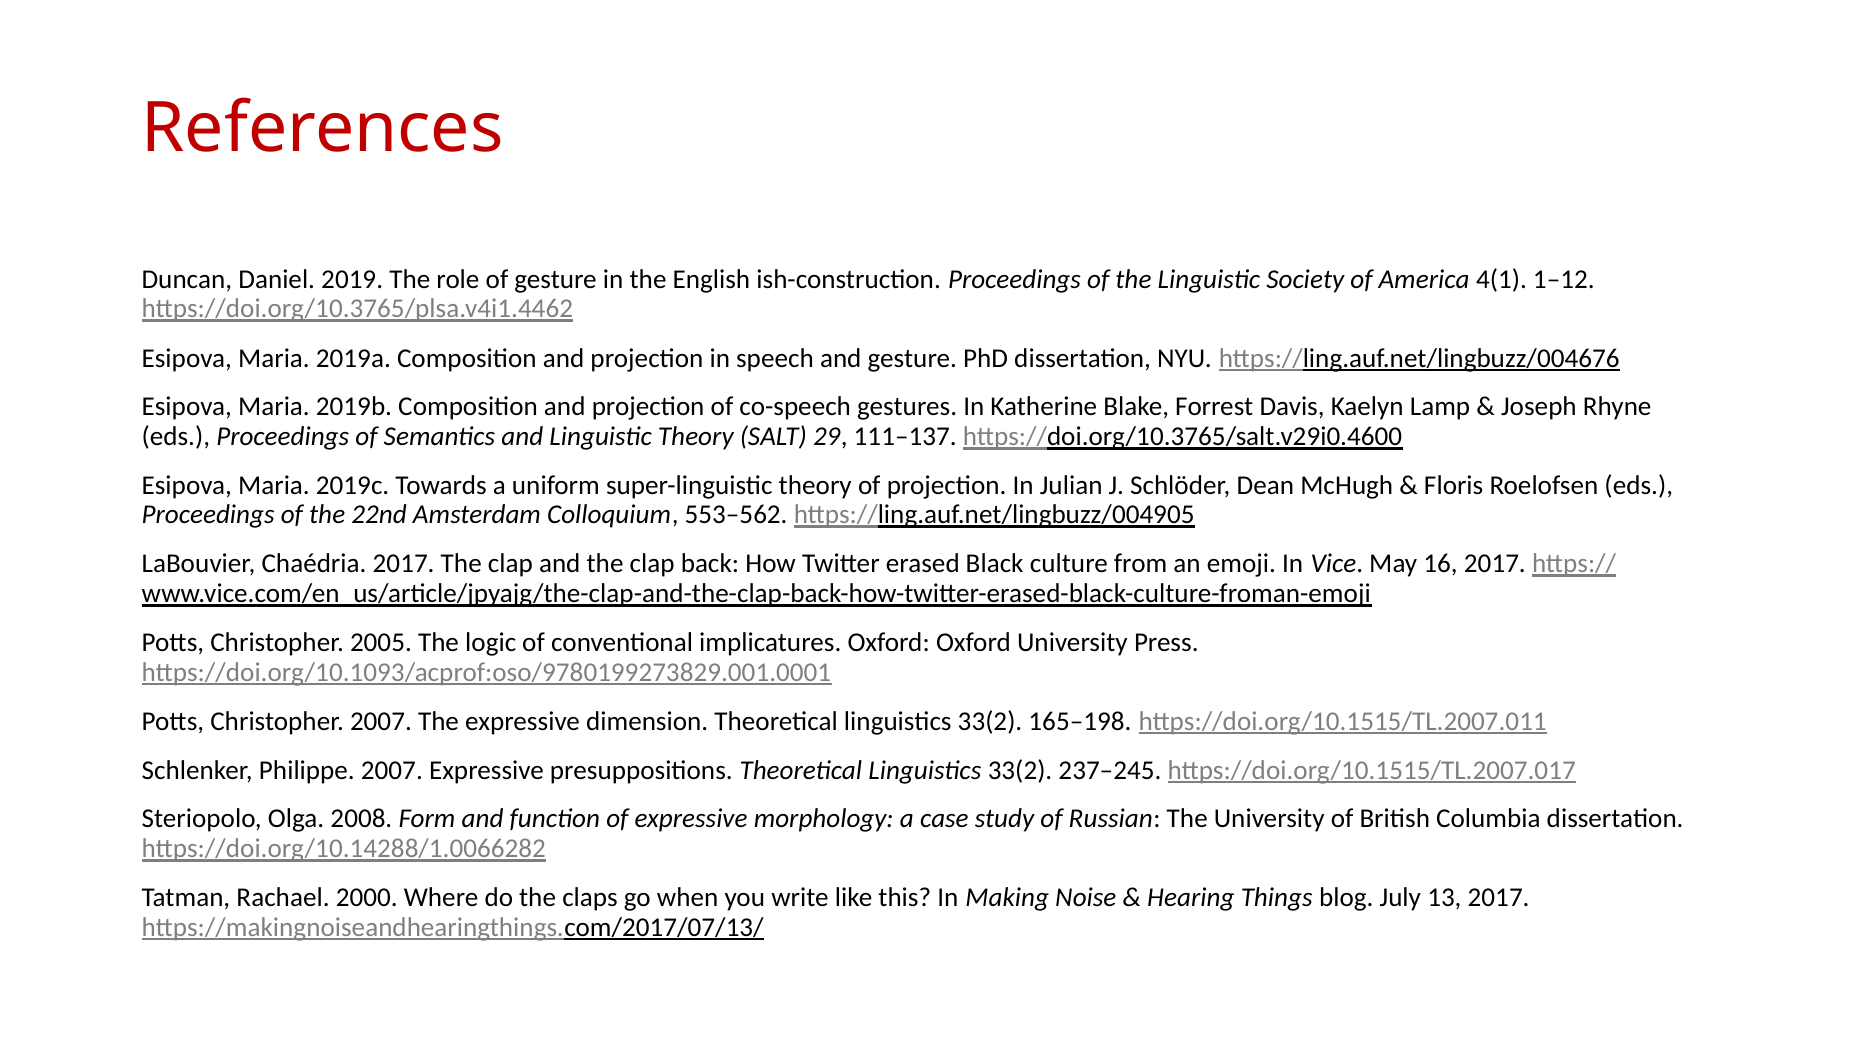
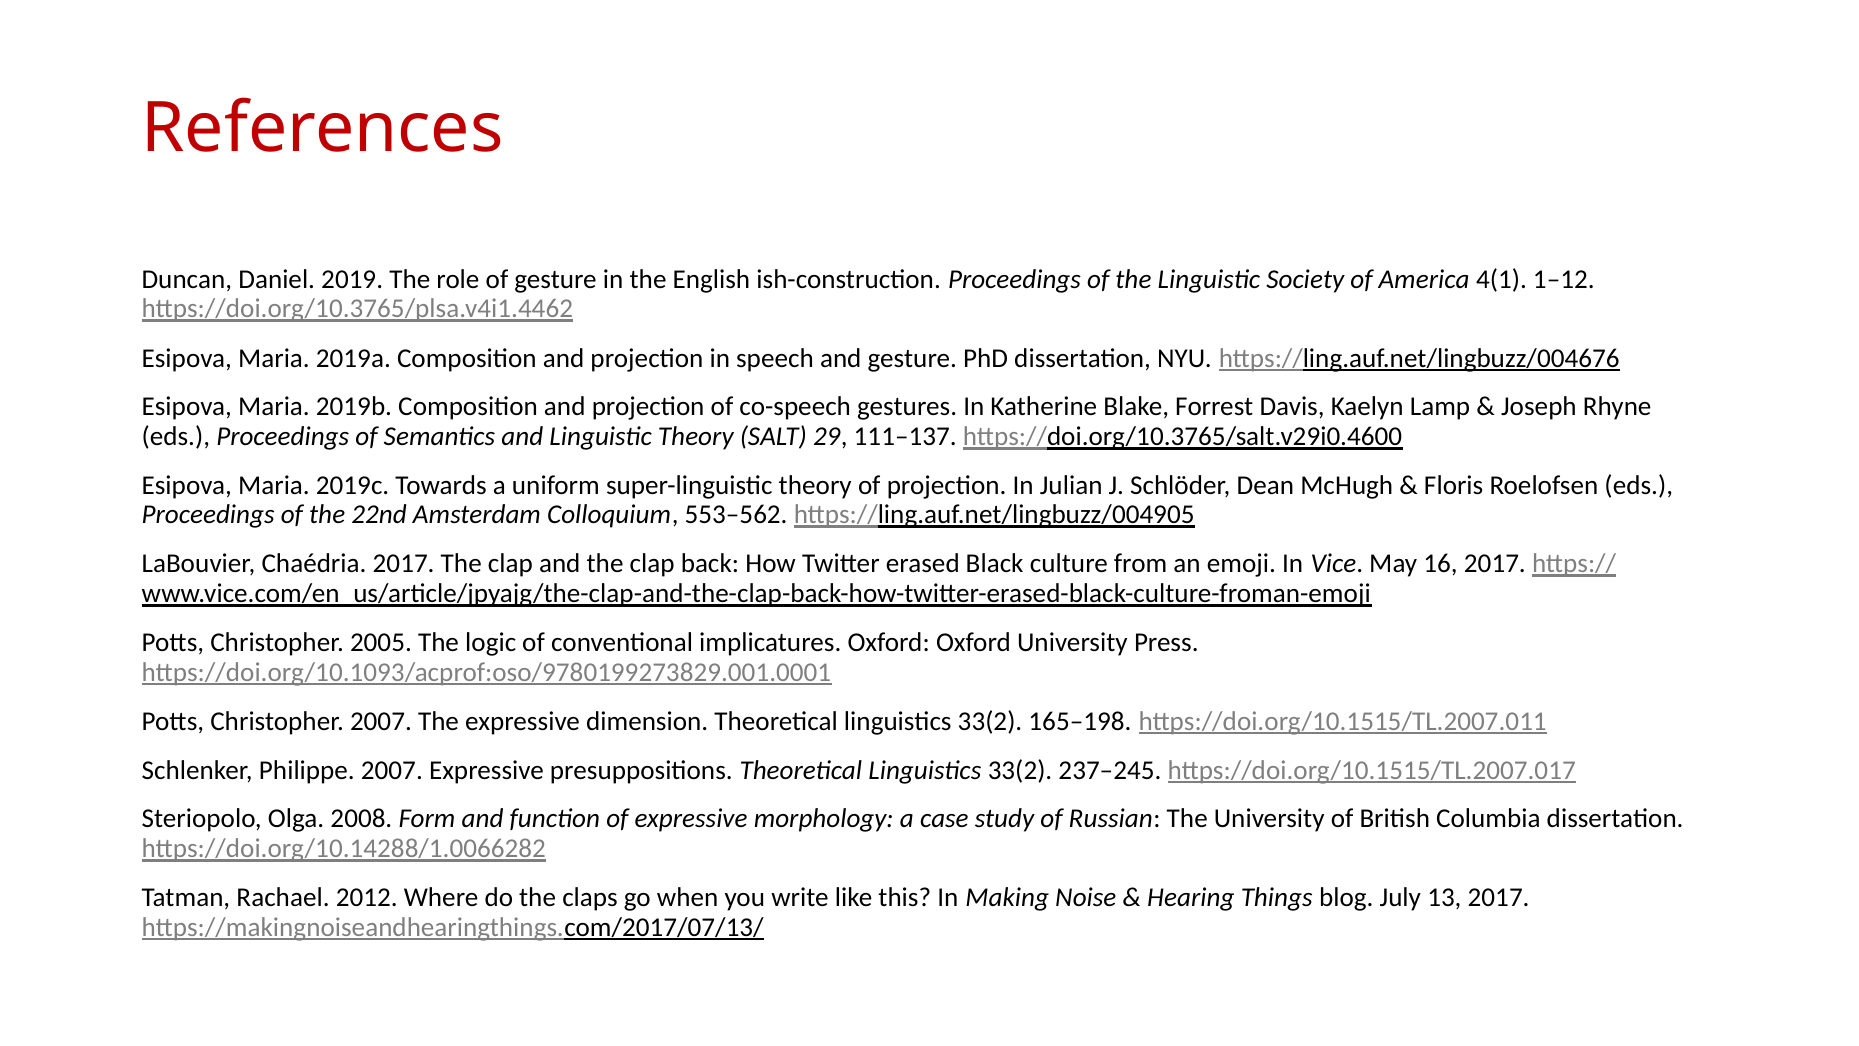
2000: 2000 -> 2012 (367, 897)
